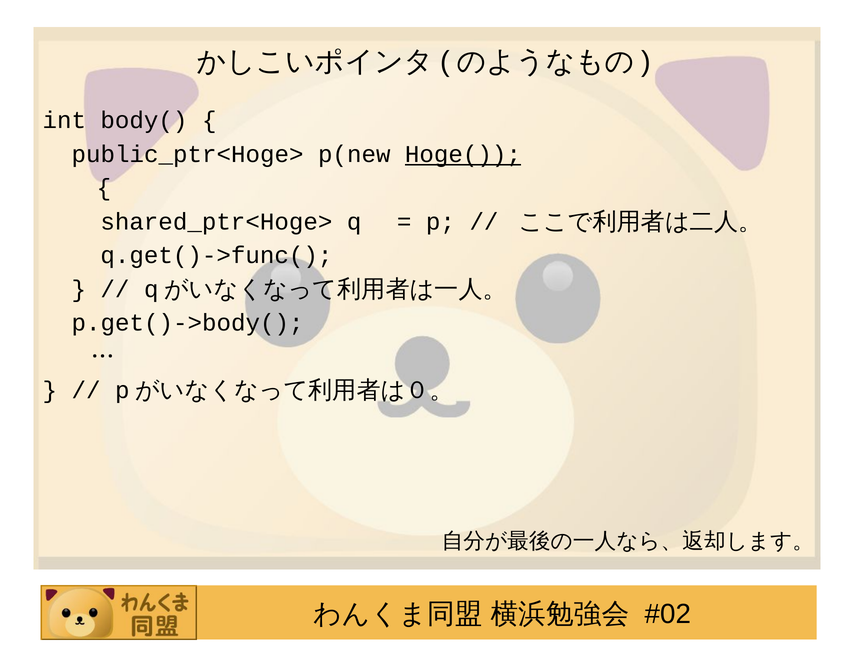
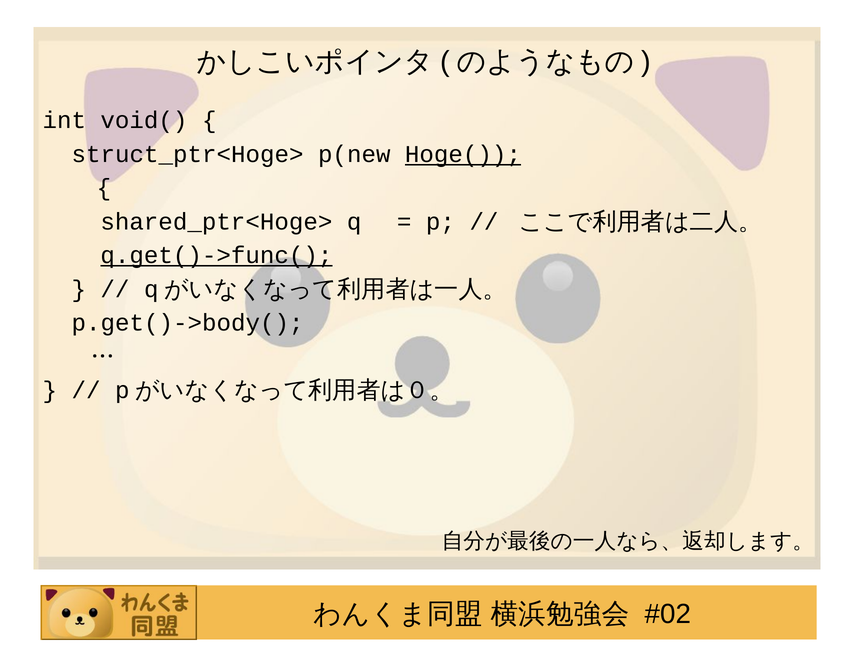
body(: body( -> void( (144, 120)
public_ptr<Hoge>: public_ptr<Hoge> -> struct_ptr<Hoge> (188, 154)
q.get()->func( underline: none -> present (216, 255)
